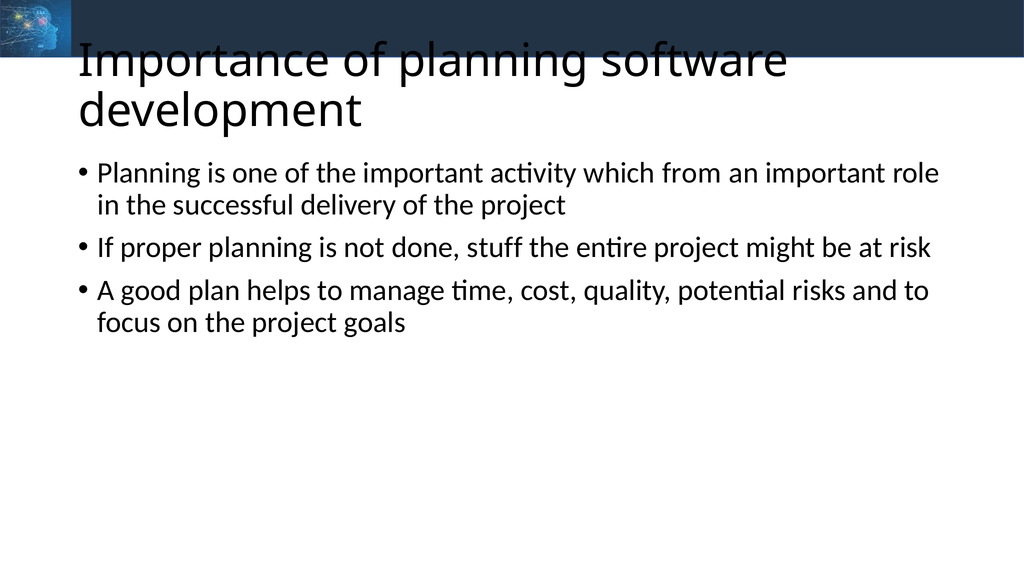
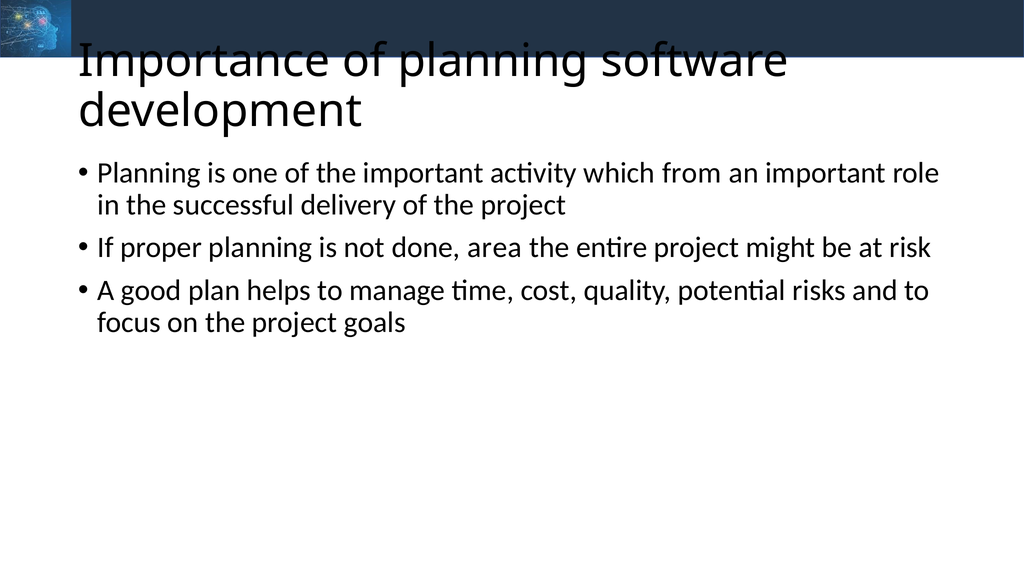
stuff: stuff -> area (495, 248)
